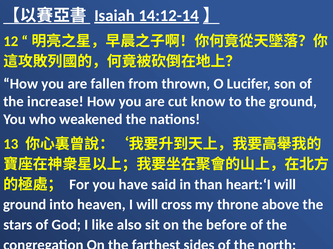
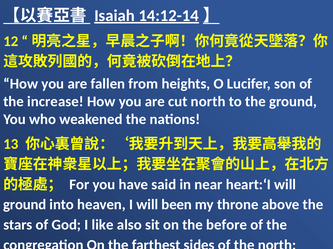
thrown: thrown -> heights (186, 84)
cut know: know -> north (208, 102)
than: than -> near (208, 185)
cross: cross -> been (177, 205)
